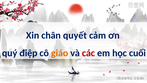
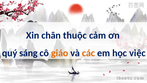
quyết: quyết -> thuộc (75, 35)
điệp: điệp -> sáng (28, 53)
các colour: red -> orange (88, 53)
cuối: cuối -> việc (137, 53)
